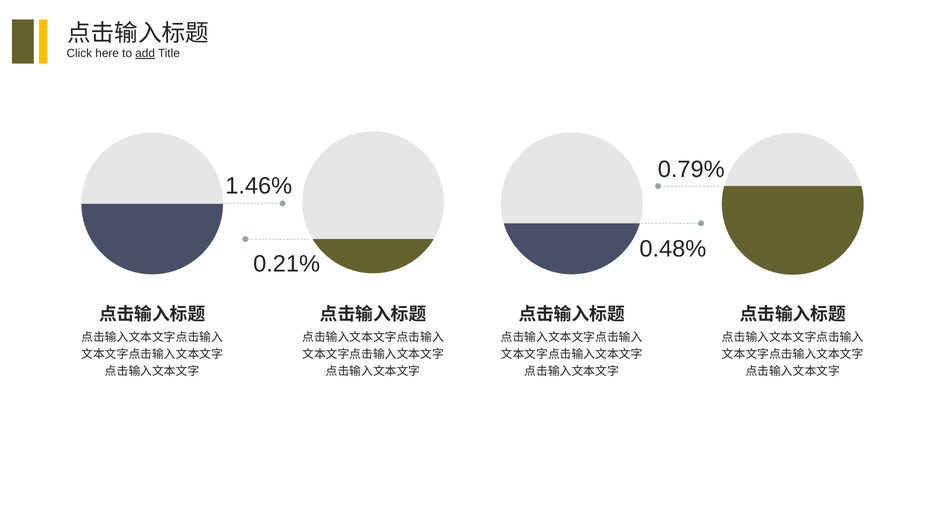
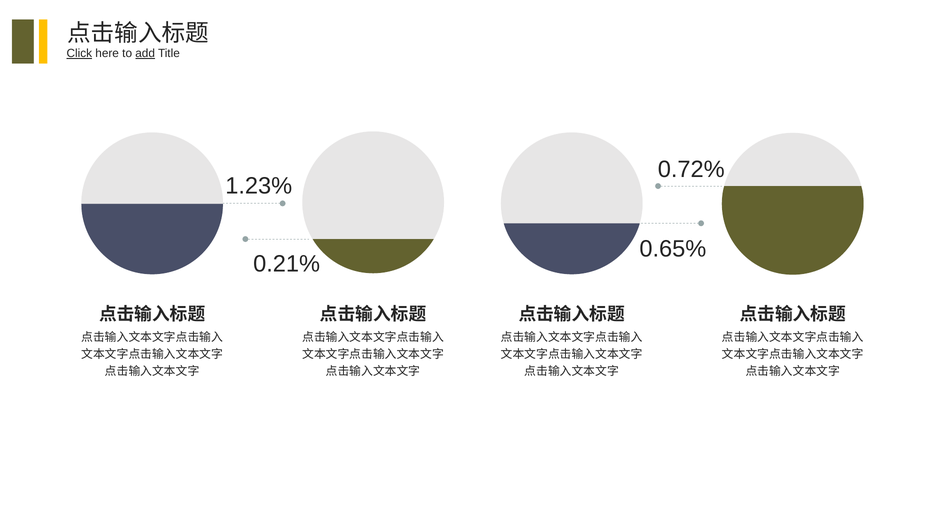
Click underline: none -> present (79, 53)
0.79%: 0.79% -> 0.72% (691, 169)
1.46%: 1.46% -> 1.23% (259, 186)
0.48%: 0.48% -> 0.65% (673, 249)
